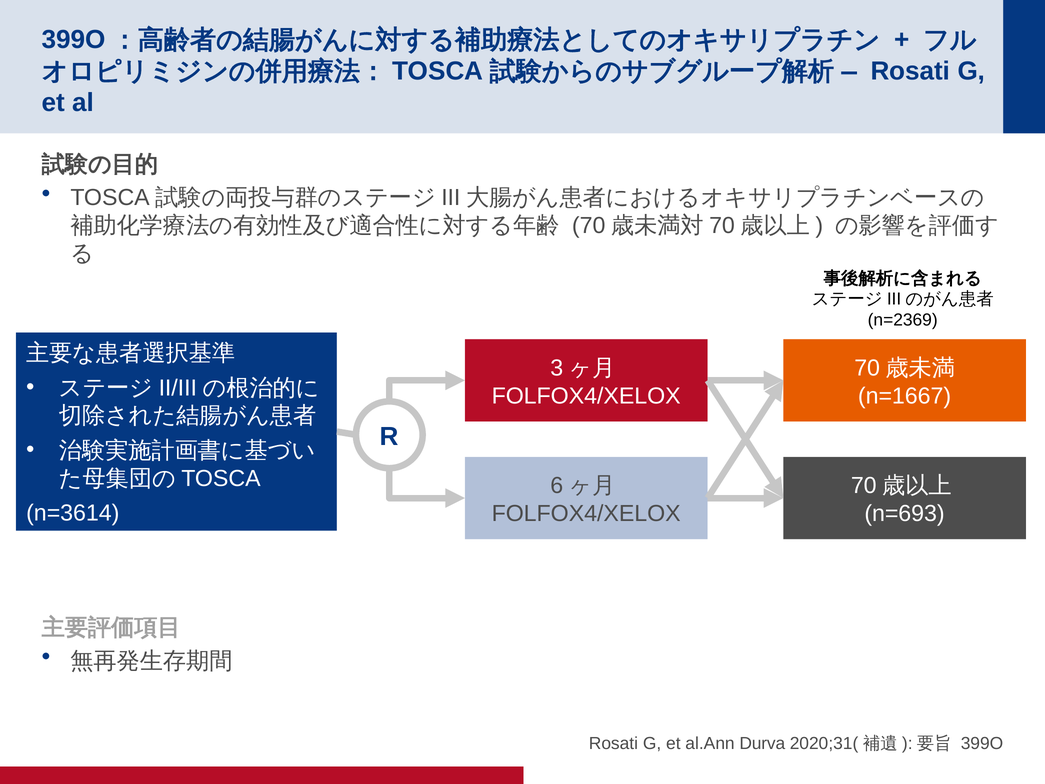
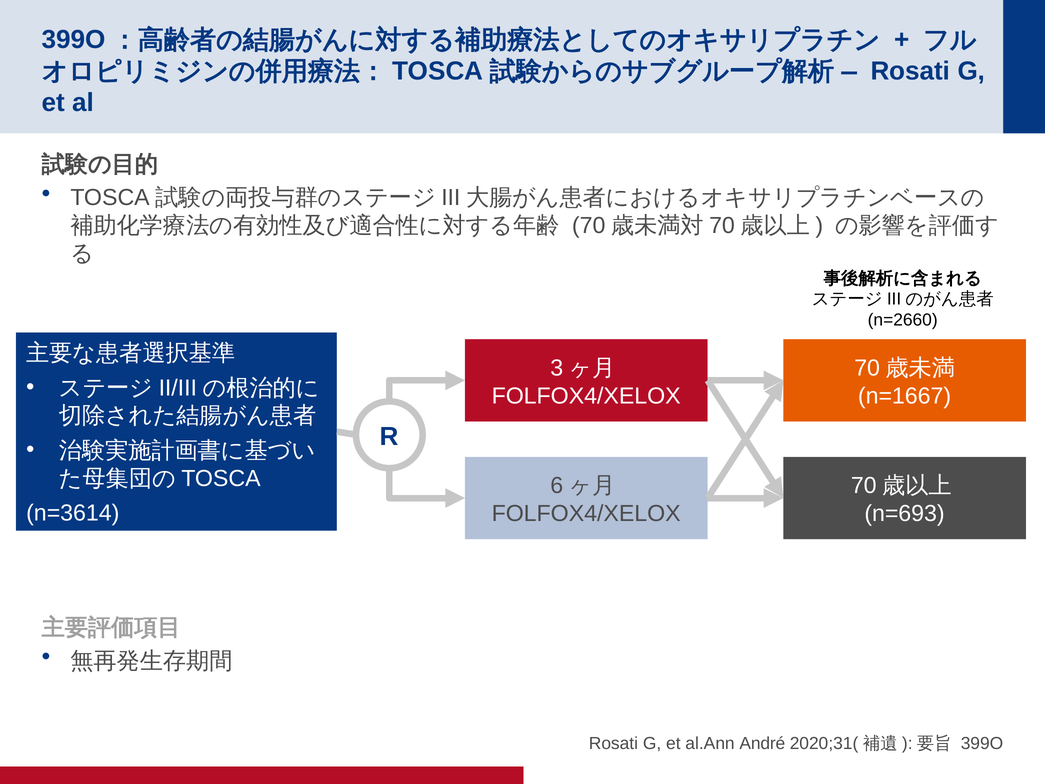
n=2369: n=2369 -> n=2660 (903, 320)
Durva: Durva -> André (762, 743)
